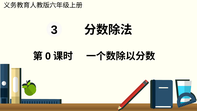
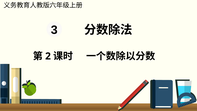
0: 0 -> 2 (48, 56)
